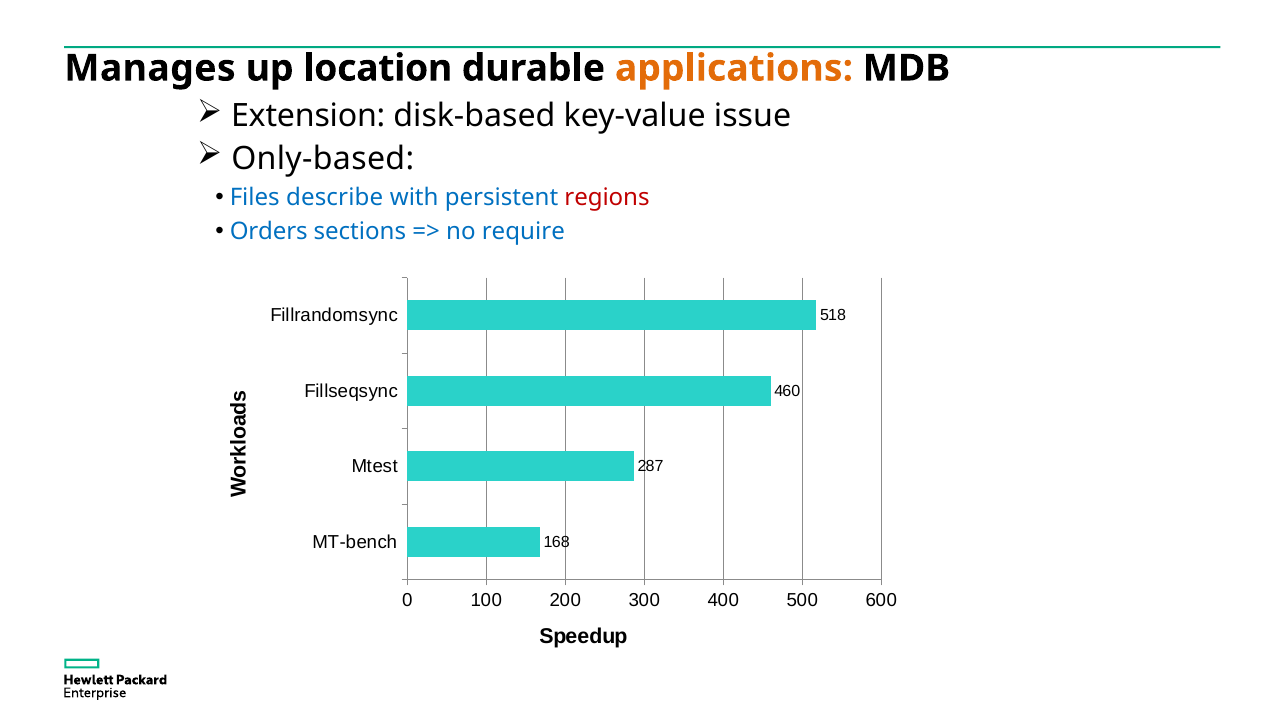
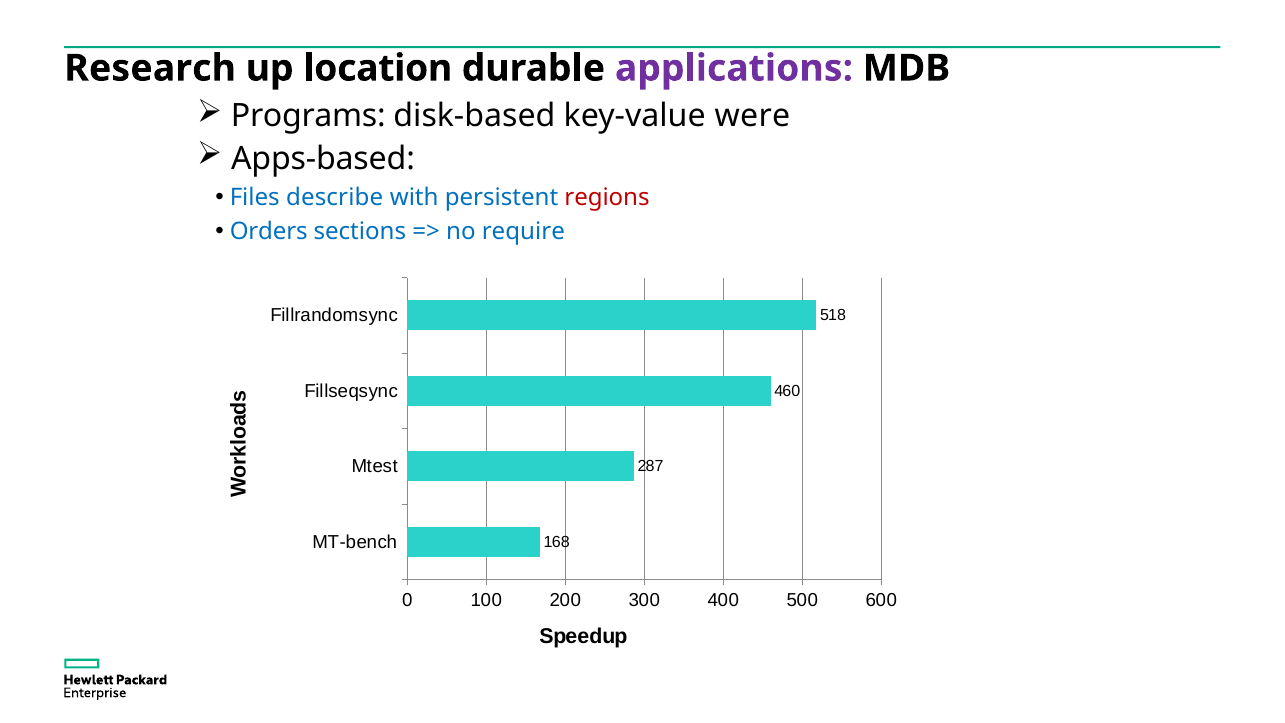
Manages: Manages -> Research (150, 68)
applications colour: orange -> purple (734, 68)
Extension: Extension -> Programs (308, 116)
issue: issue -> were (752, 116)
Only-based: Only-based -> Apps-based (323, 159)
